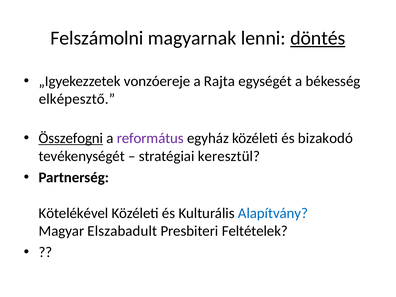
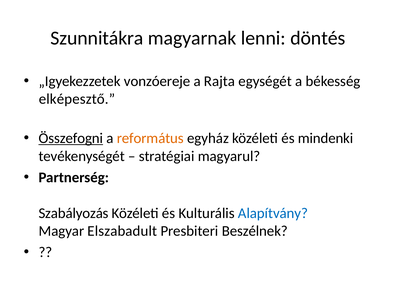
Felszámolni: Felszámolni -> Szunnitákra (97, 38)
döntés underline: present -> none (318, 38)
református colour: purple -> orange (150, 138)
bizakodó: bizakodó -> mindenki (326, 138)
keresztül: keresztül -> magyarul (229, 156)
Kötelékével: Kötelékével -> Szabályozás (74, 213)
Feltételek: Feltételek -> Beszélnek (255, 231)
